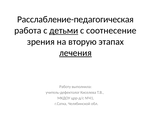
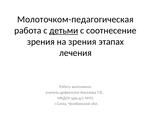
Расслабление-педагогическая: Расслабление-педагогическая -> Молоточком-педагогическая (75, 19)
на вторую: вторую -> зрения (82, 41)
лечения underline: present -> none (75, 52)
